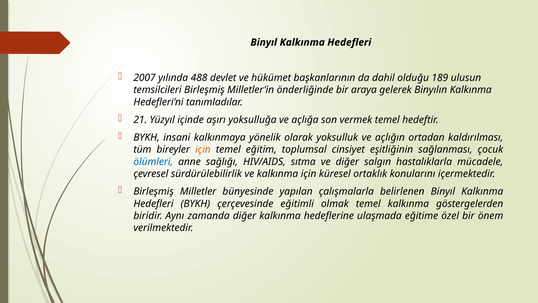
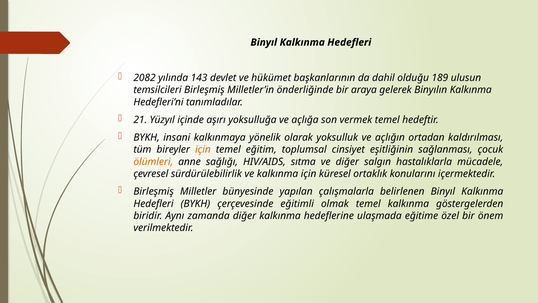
2007: 2007 -> 2082 (145, 78)
488: 488 -> 143 (199, 78)
ölümleri colour: blue -> orange (153, 162)
